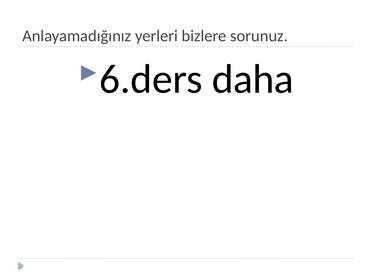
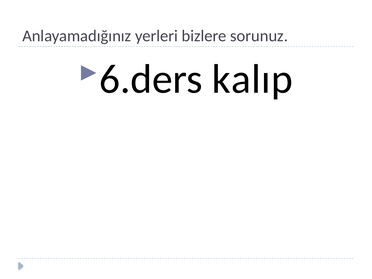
daha: daha -> kalıp (252, 79)
